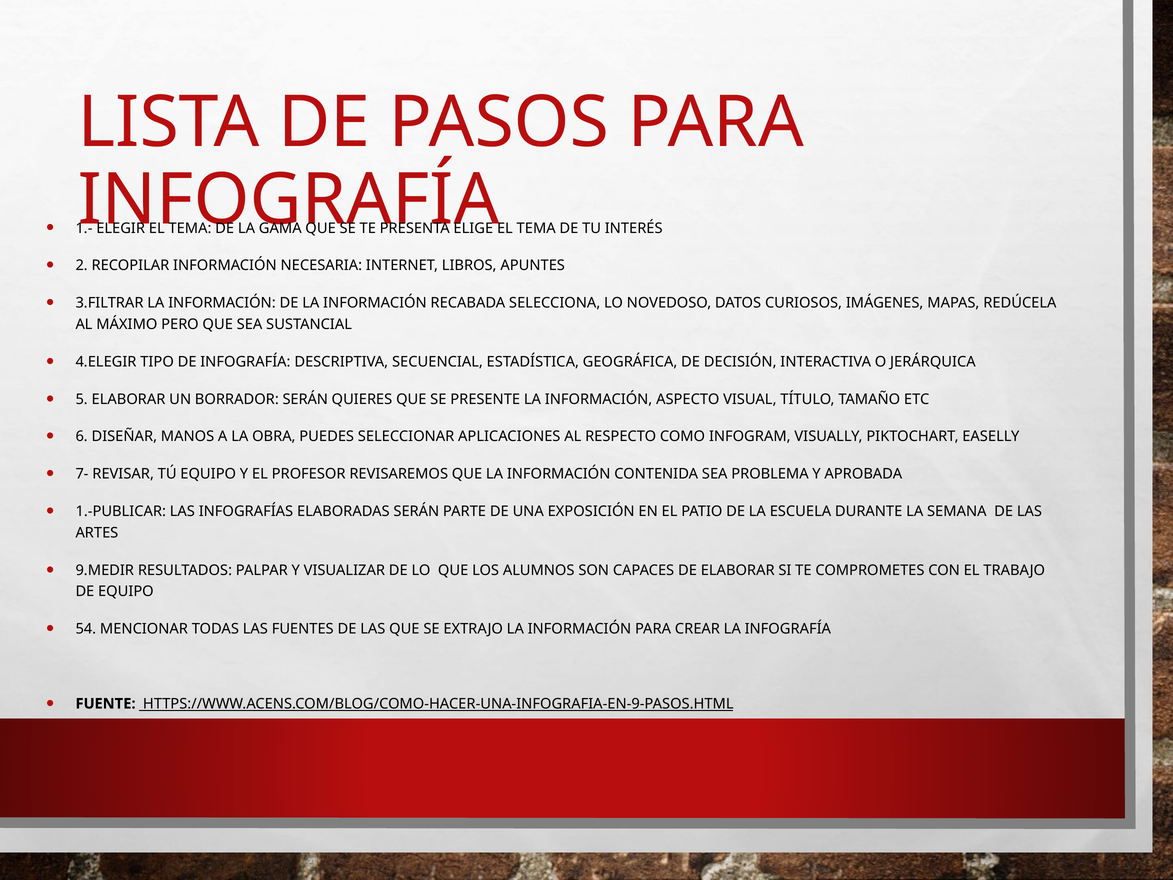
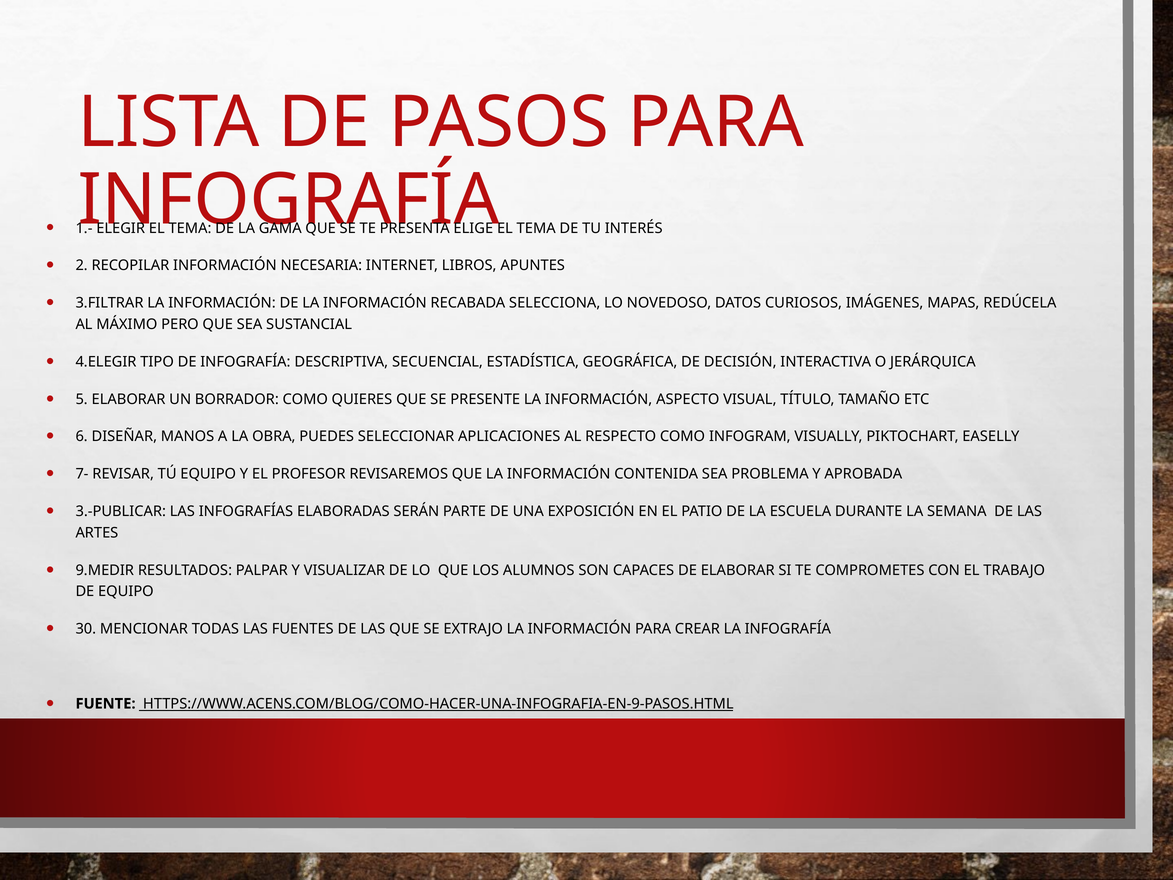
BORRADOR SERÁN: SERÁN -> COMO (305, 399)
1.-PUBLICAR: 1.-PUBLICAR -> 3.-PUBLICAR (121, 511)
54: 54 -> 30 (86, 629)
